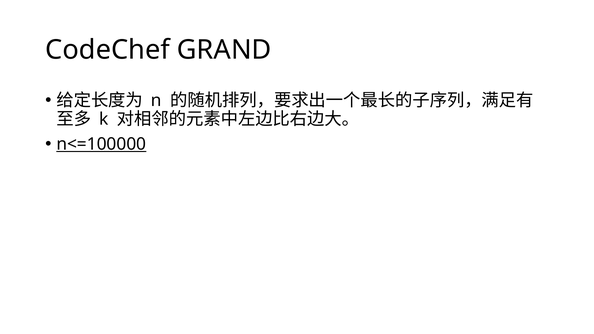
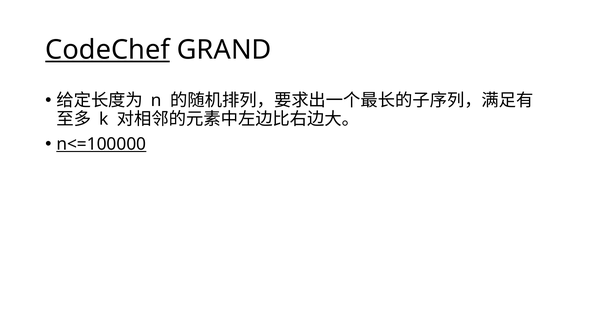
CodeChef underline: none -> present (108, 50)
